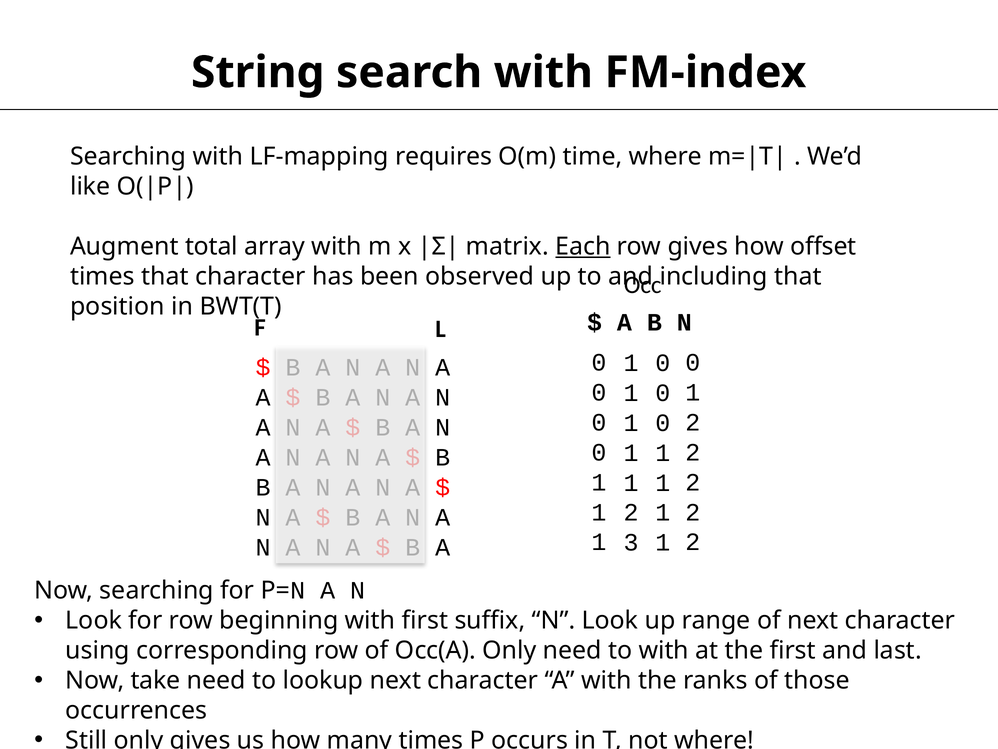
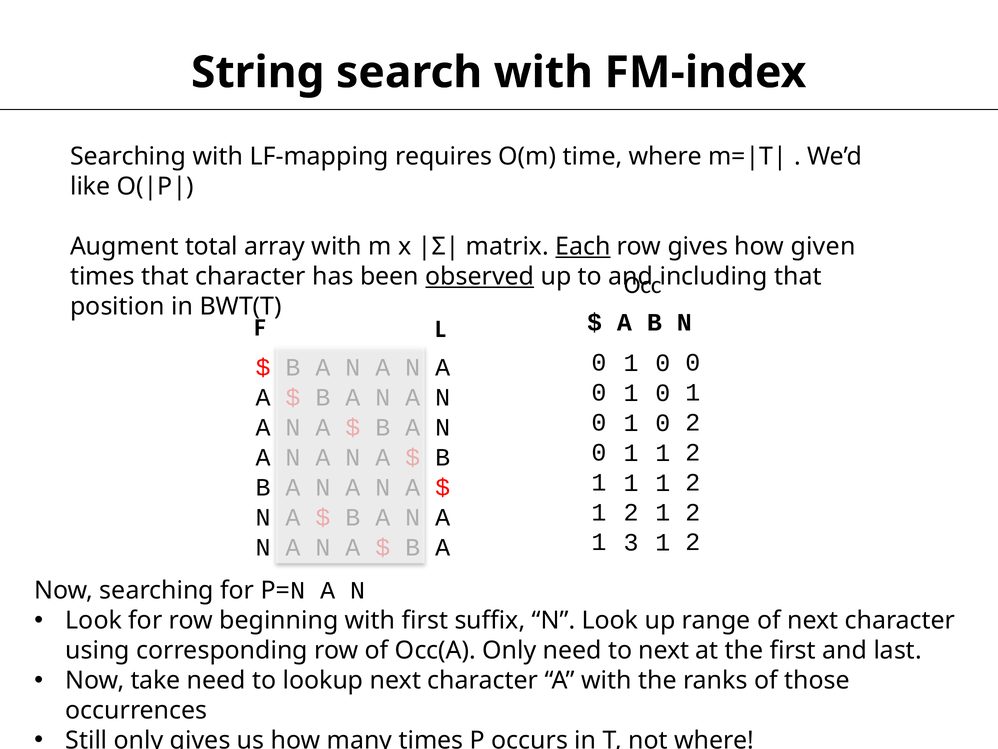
offset: offset -> given (823, 246)
observed underline: none -> present (480, 276)
to with: with -> next (664, 650)
